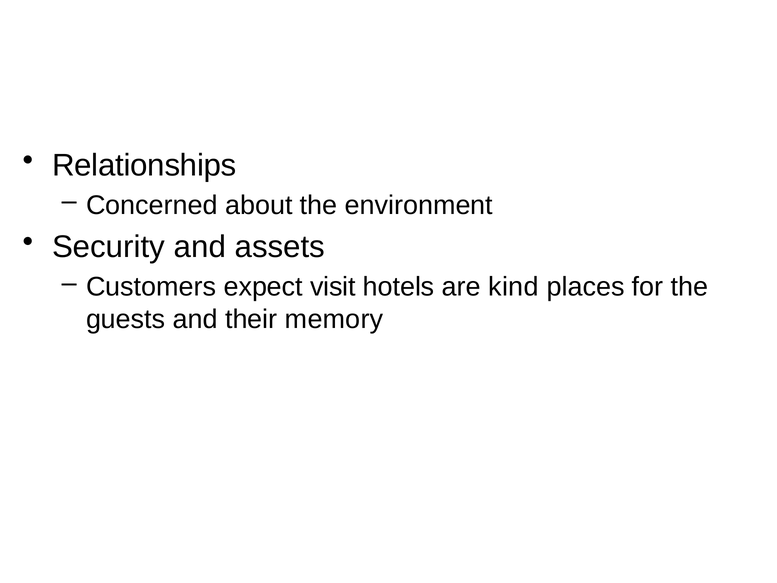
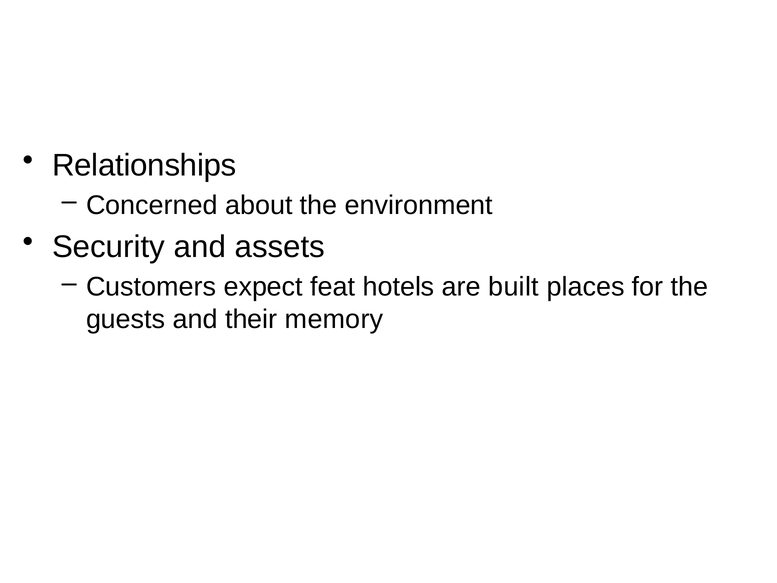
visit: visit -> feat (333, 287)
kind: kind -> built (514, 287)
